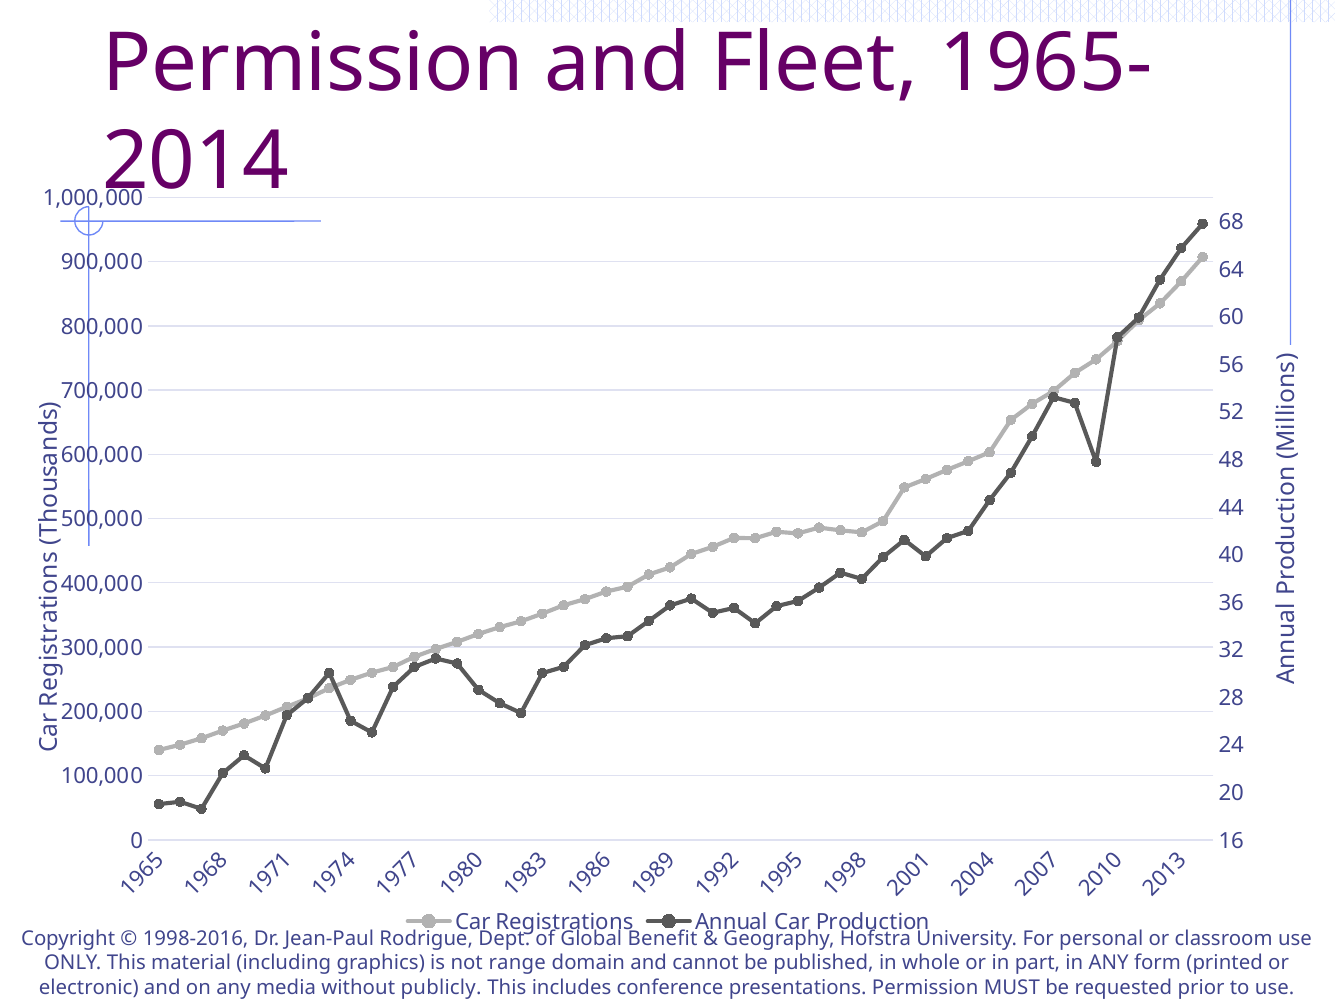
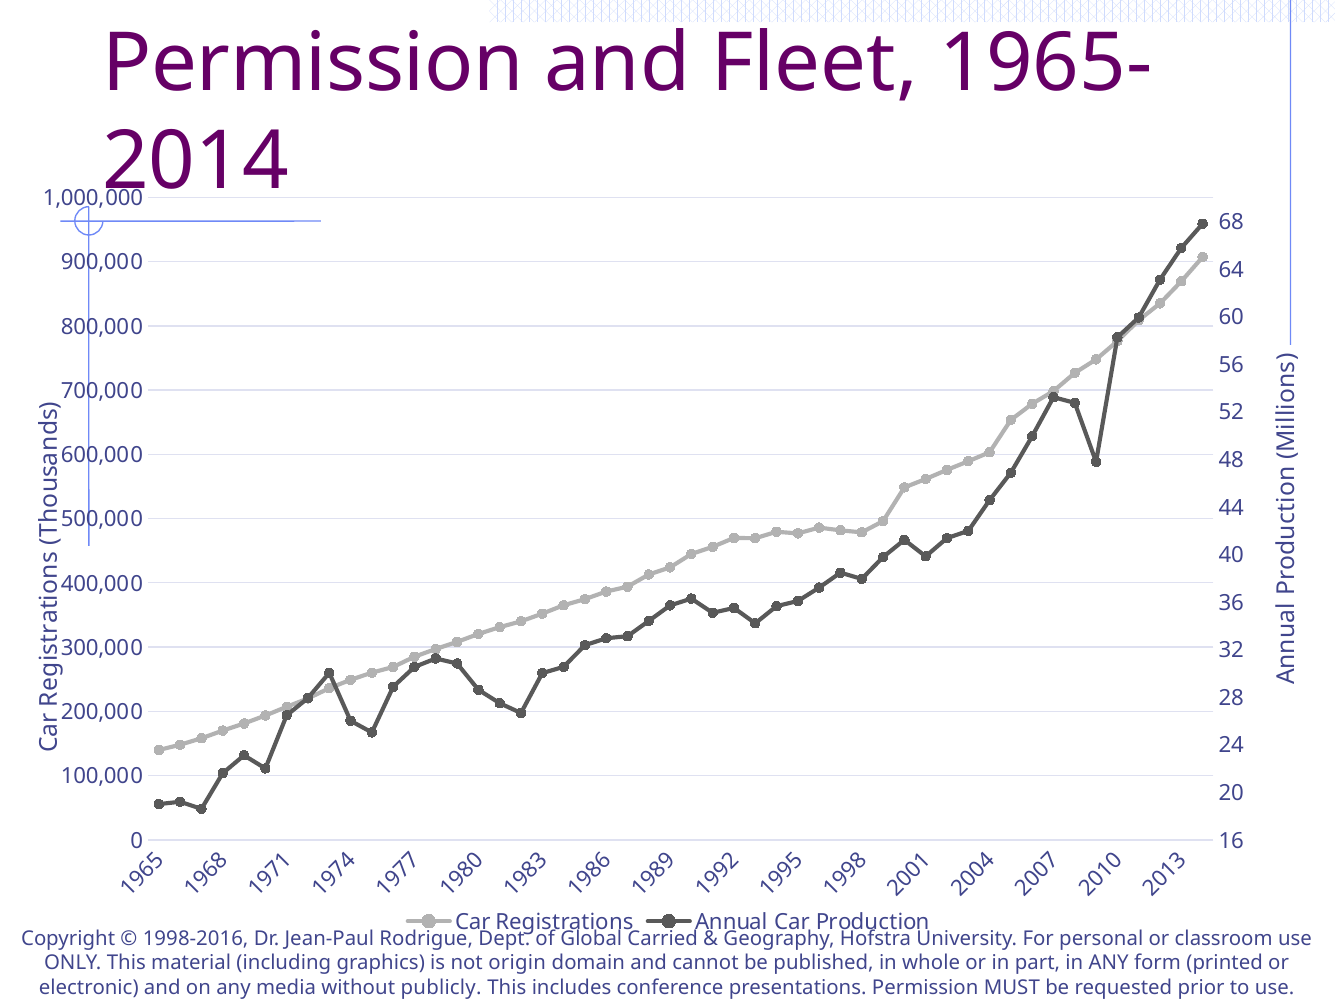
Benefit: Benefit -> Carried (663, 939)
range: range -> origin (517, 963)
